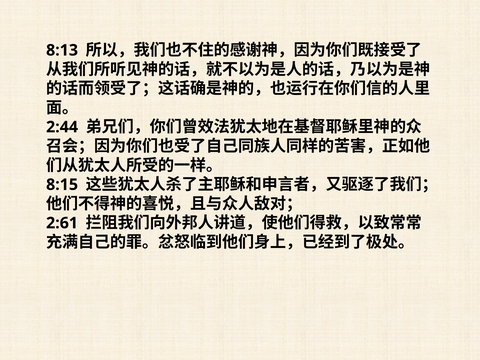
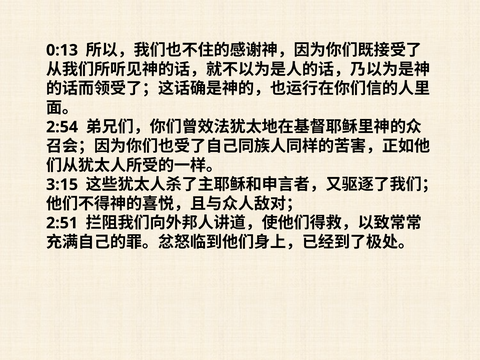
8:13: 8:13 -> 0:13 (62, 50)
2:44: 2:44 -> 2:54 (62, 127)
8:15: 8:15 -> 3:15 (62, 185)
2:61: 2:61 -> 2:51 (62, 223)
